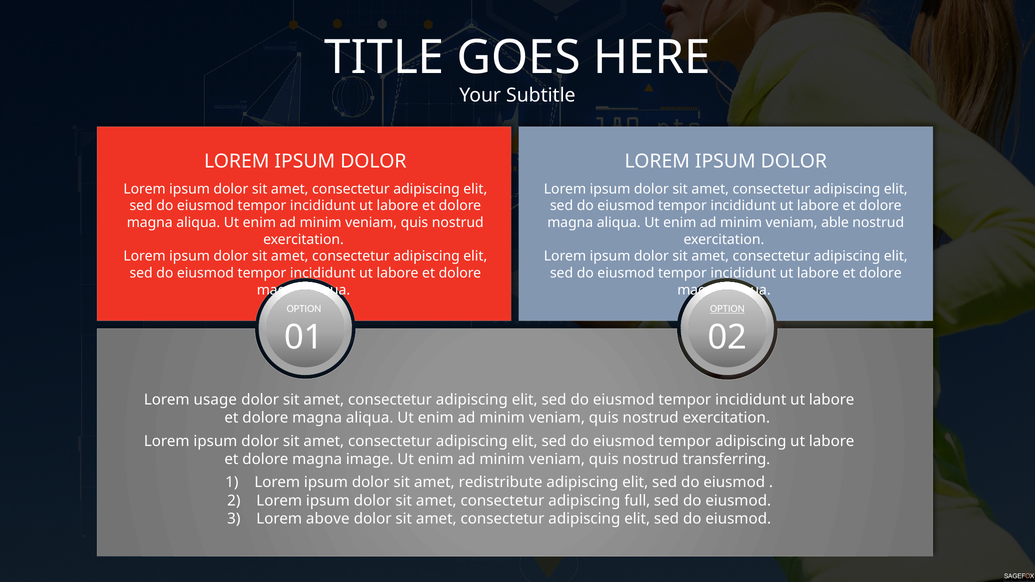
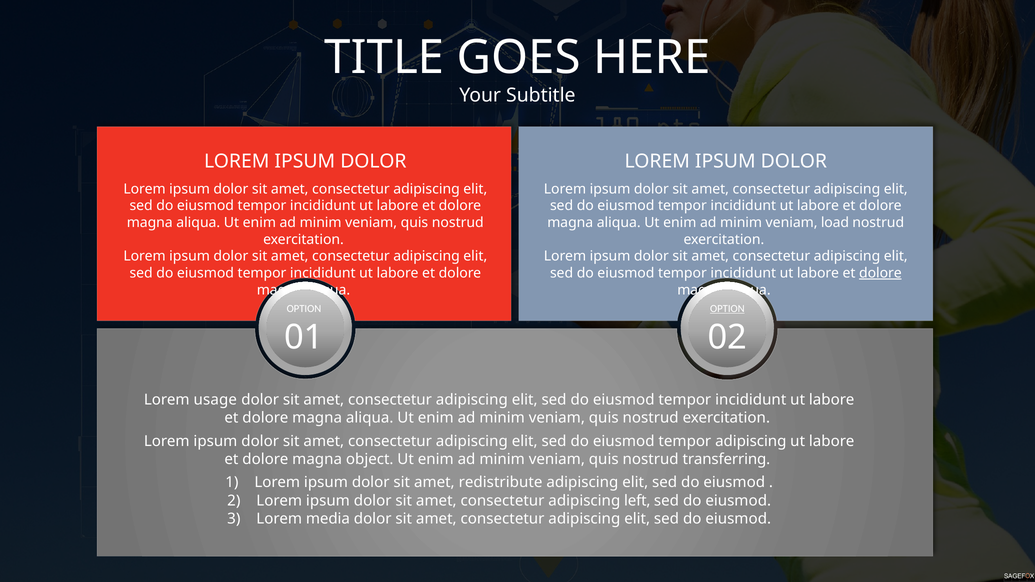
able: able -> load (835, 223)
dolore underline: none -> present (880, 273)
image: image -> object (370, 459)
full: full -> left (637, 501)
above: above -> media (328, 519)
